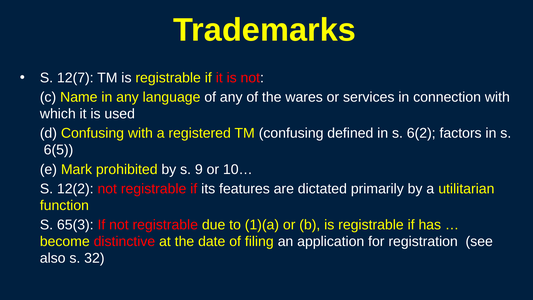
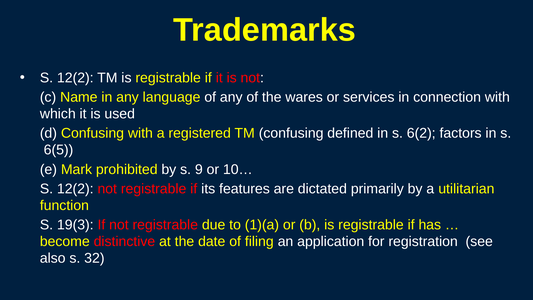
12(7: 12(7 -> 12(2 (75, 78)
65(3: 65(3 -> 19(3 (75, 225)
